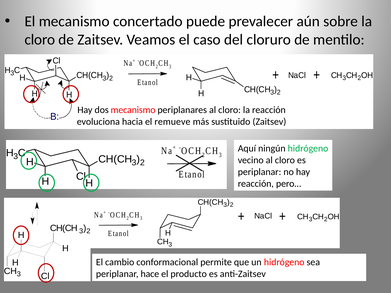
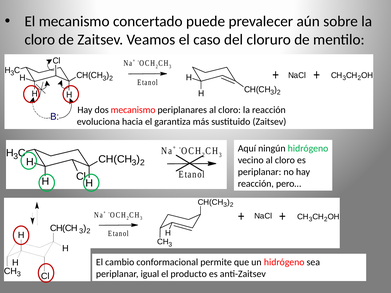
remueve: remueve -> garantiza (172, 122)
hace: hace -> igual (150, 274)
